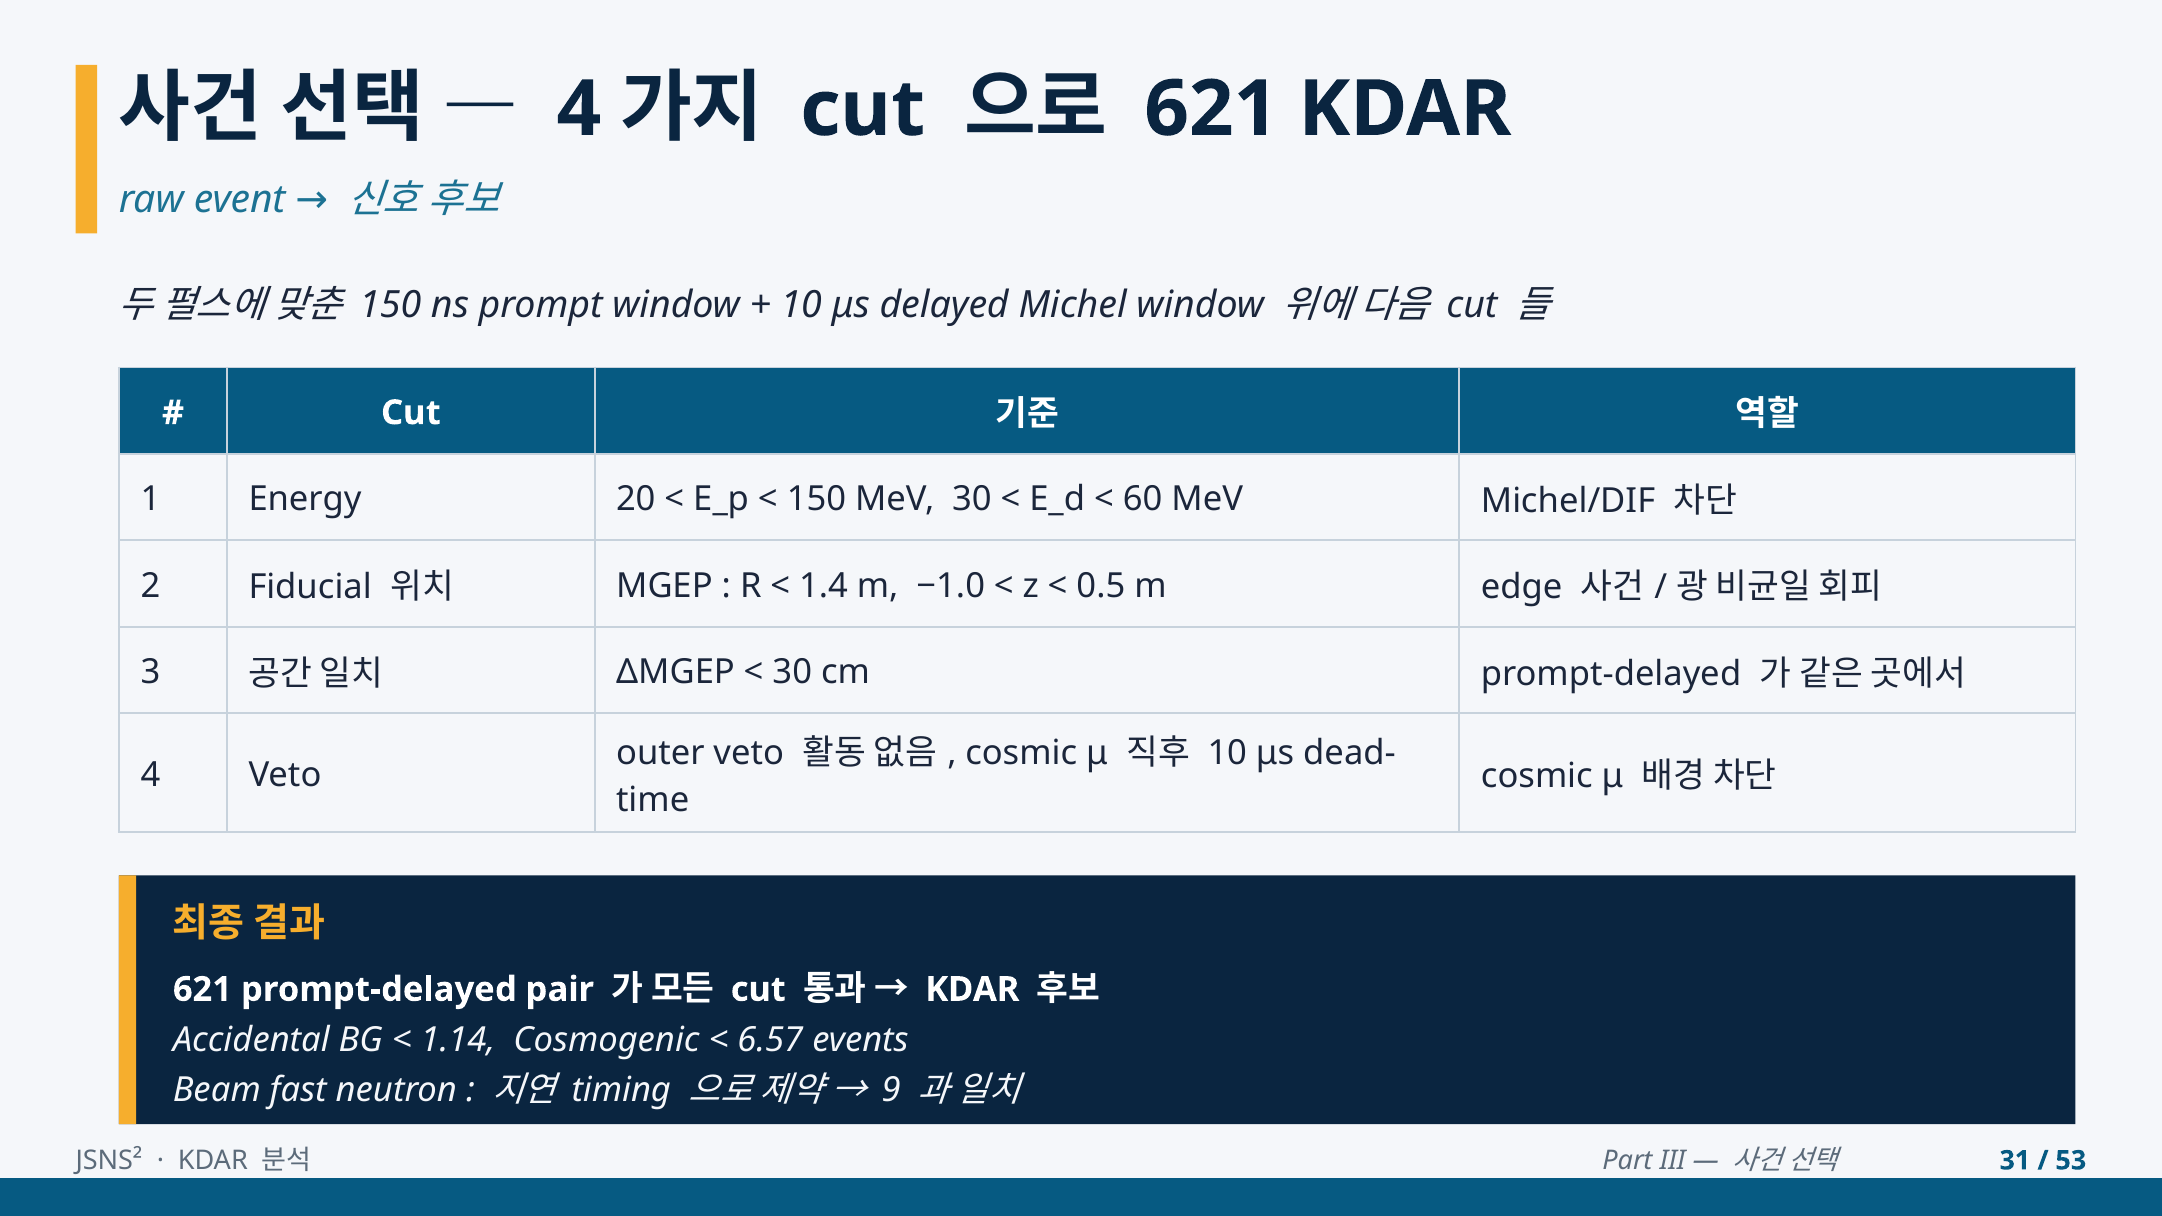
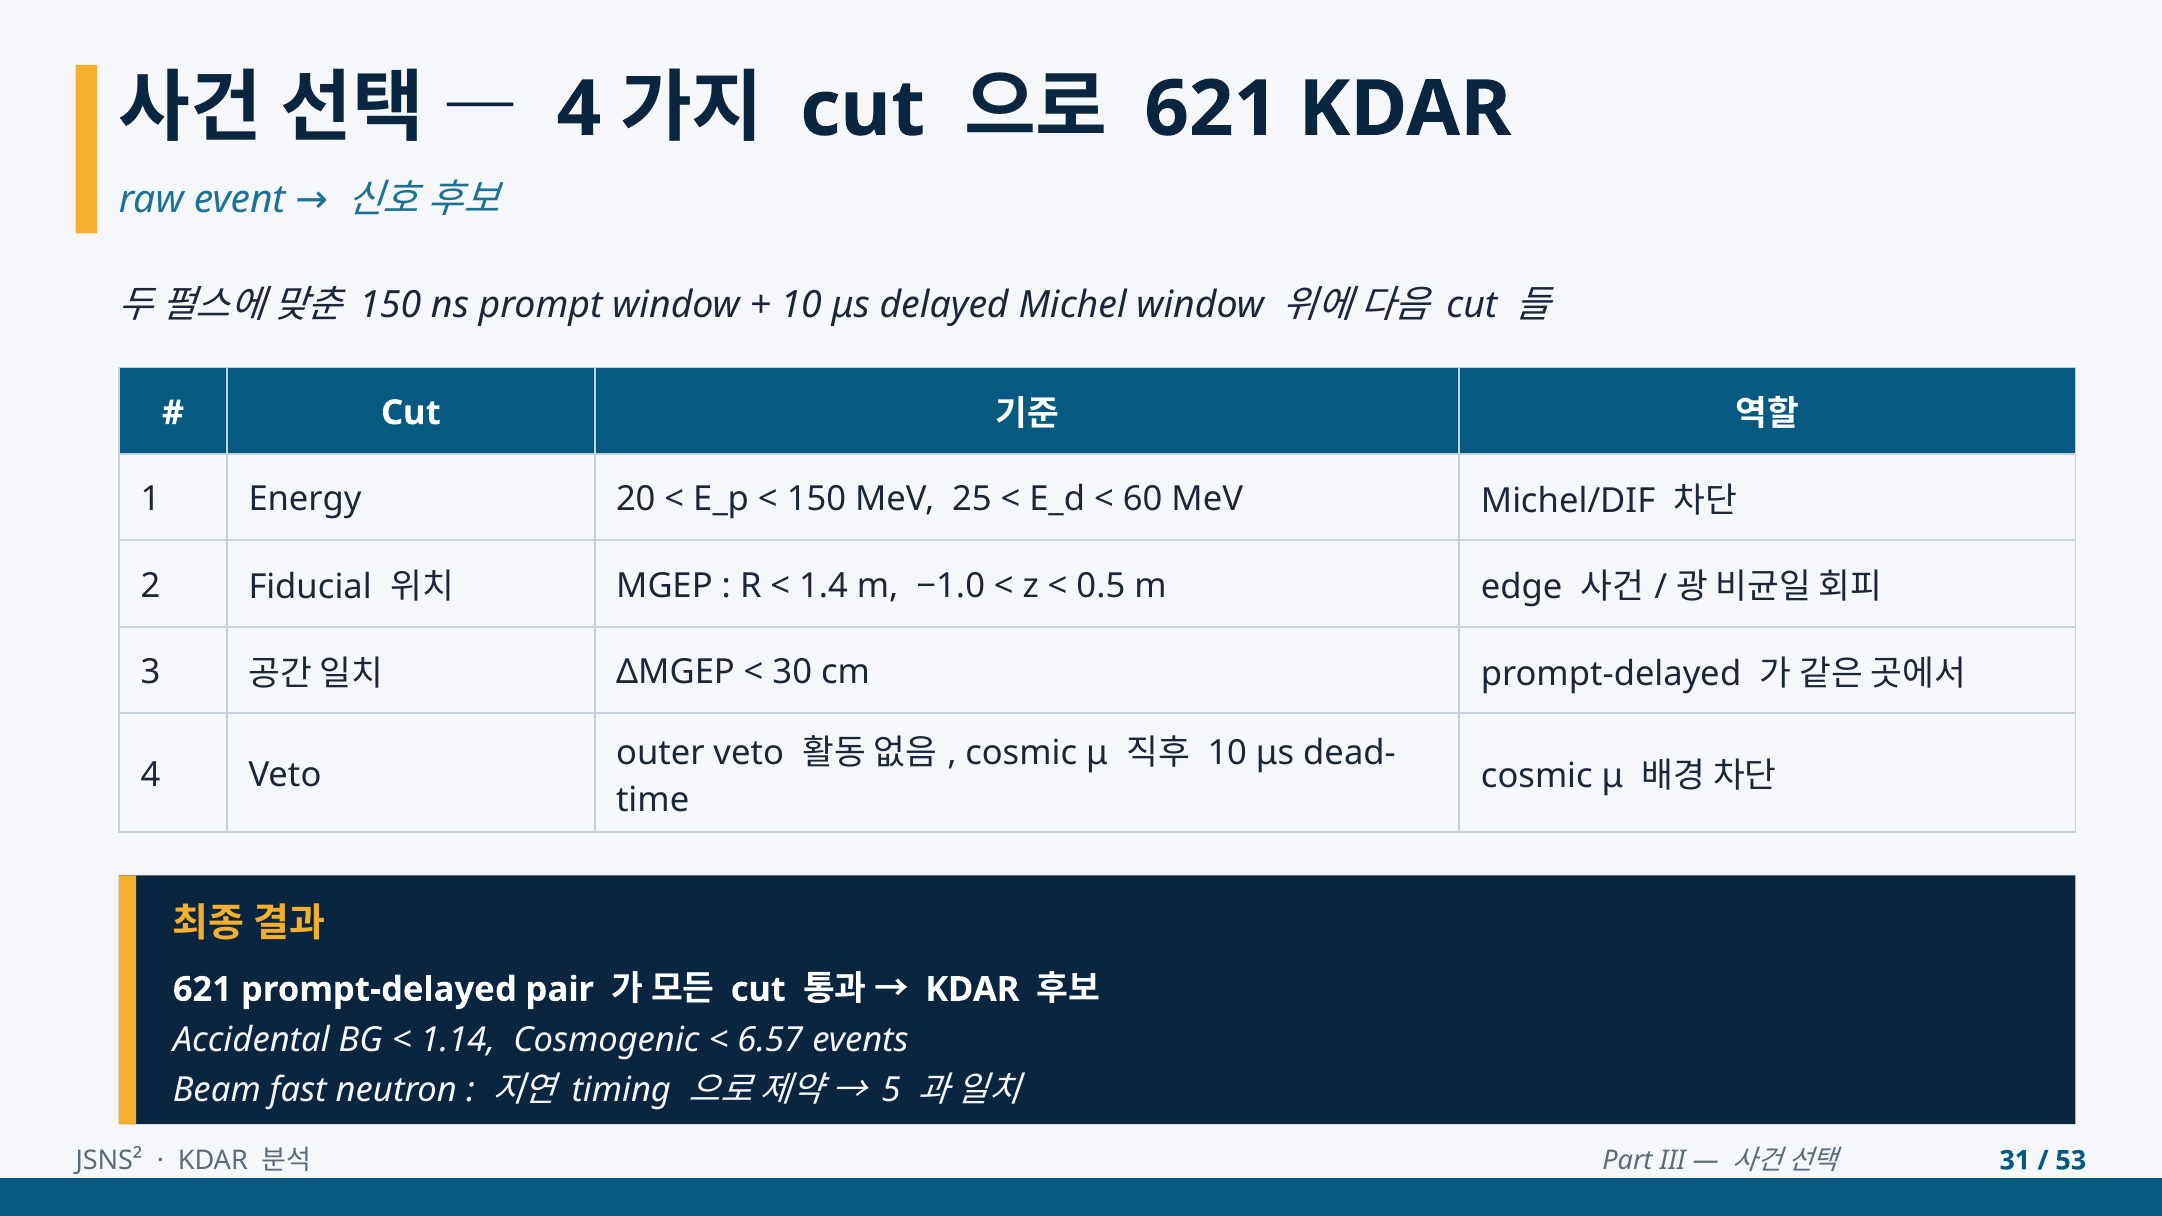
MeV 30: 30 -> 25 (972, 499)
9: 9 -> 5 (891, 1091)
